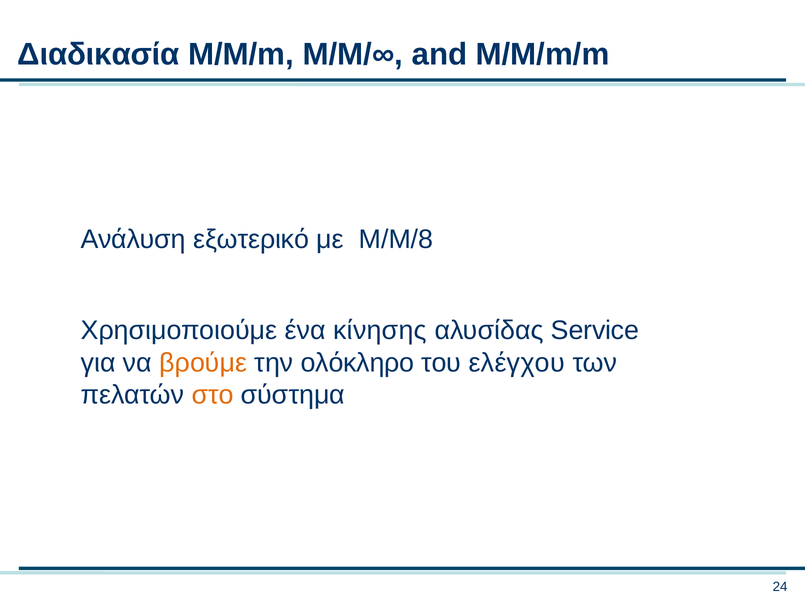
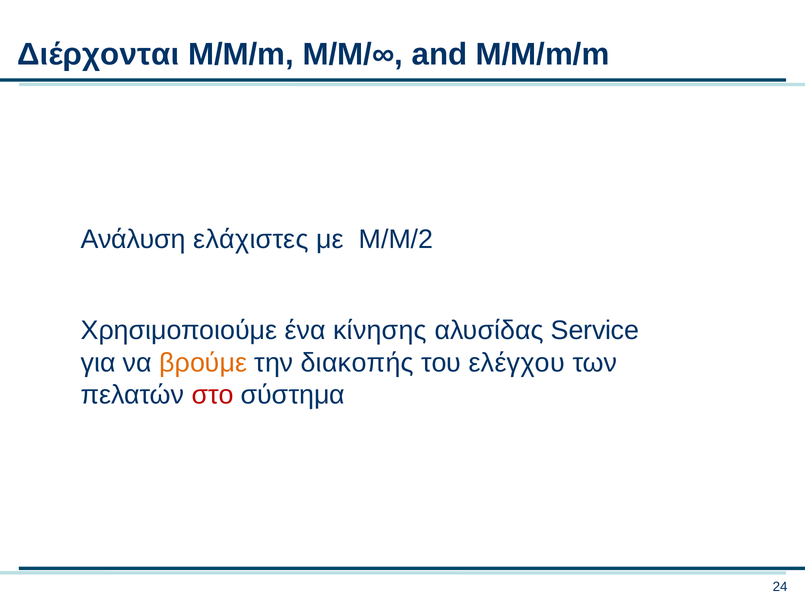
Διαδικασία: Διαδικασία -> Διέρχονται (98, 54)
εξωτερικό: εξωτερικό -> ελάχιστες (251, 239)
M/M/8: M/M/8 -> M/M/2 (396, 239)
ολόκληρο: ολόκληρο -> διακοπής (357, 363)
στο colour: orange -> red (213, 395)
